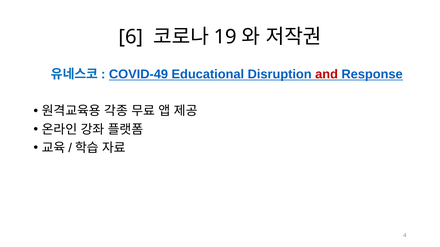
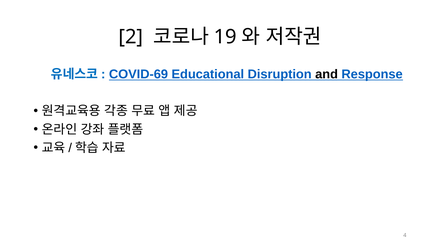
6: 6 -> 2 (131, 37)
COVID-49: COVID-49 -> COVID-69 (138, 74)
and colour: red -> black (327, 74)
